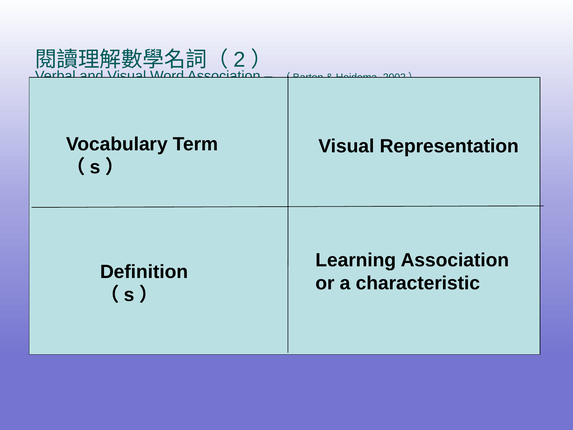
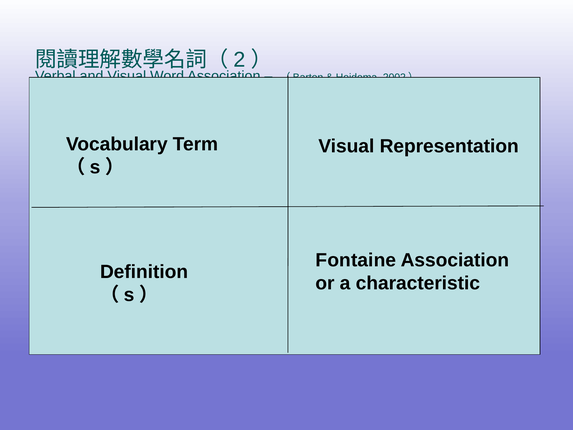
Learning: Learning -> Fontaine (356, 260)
